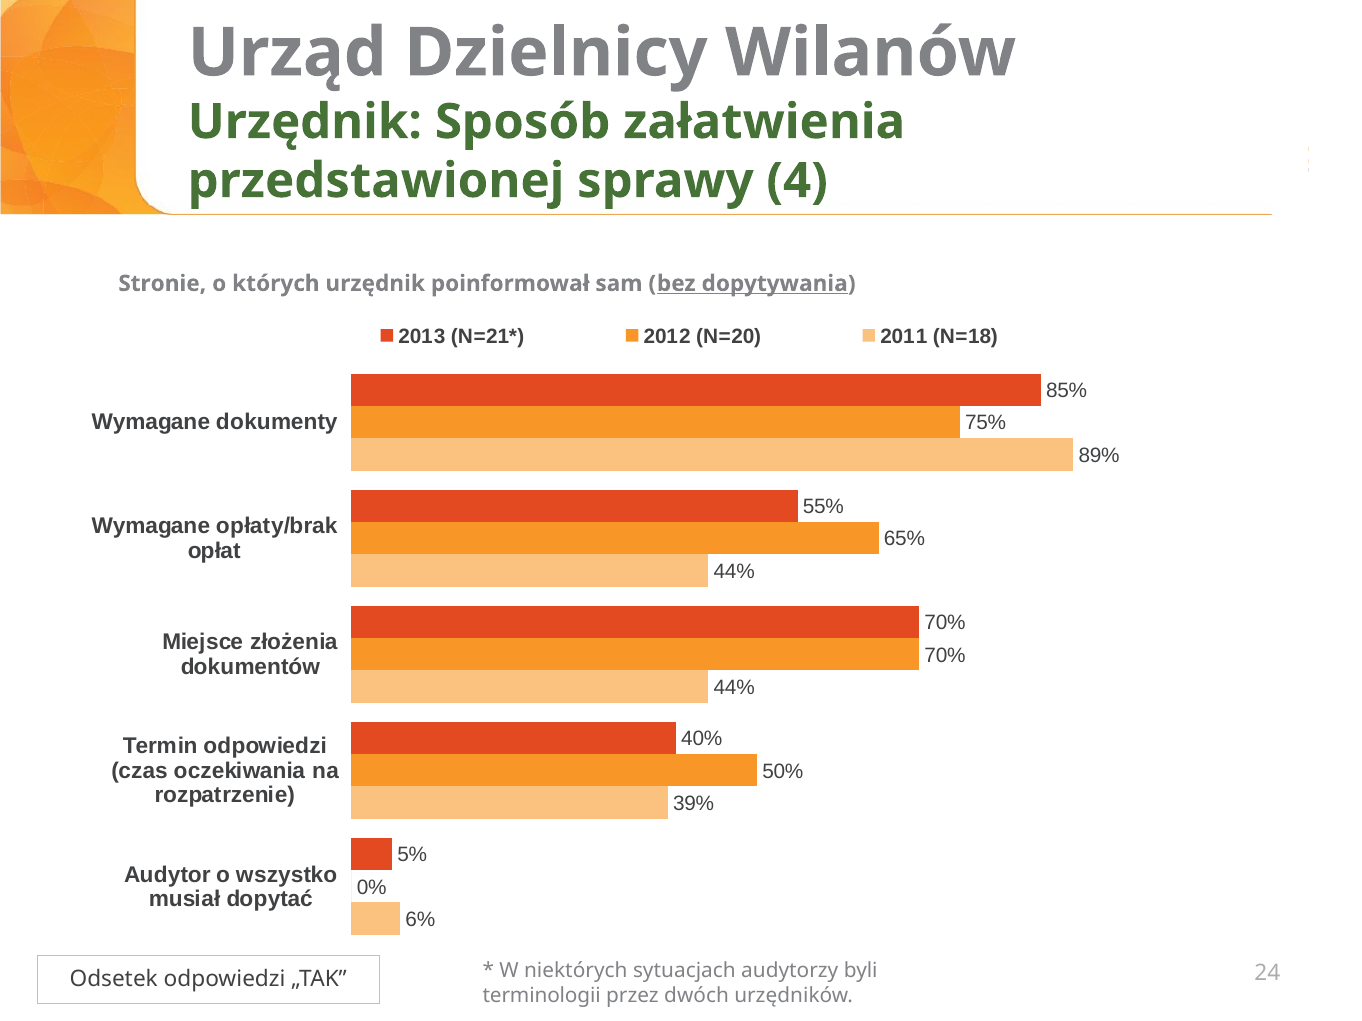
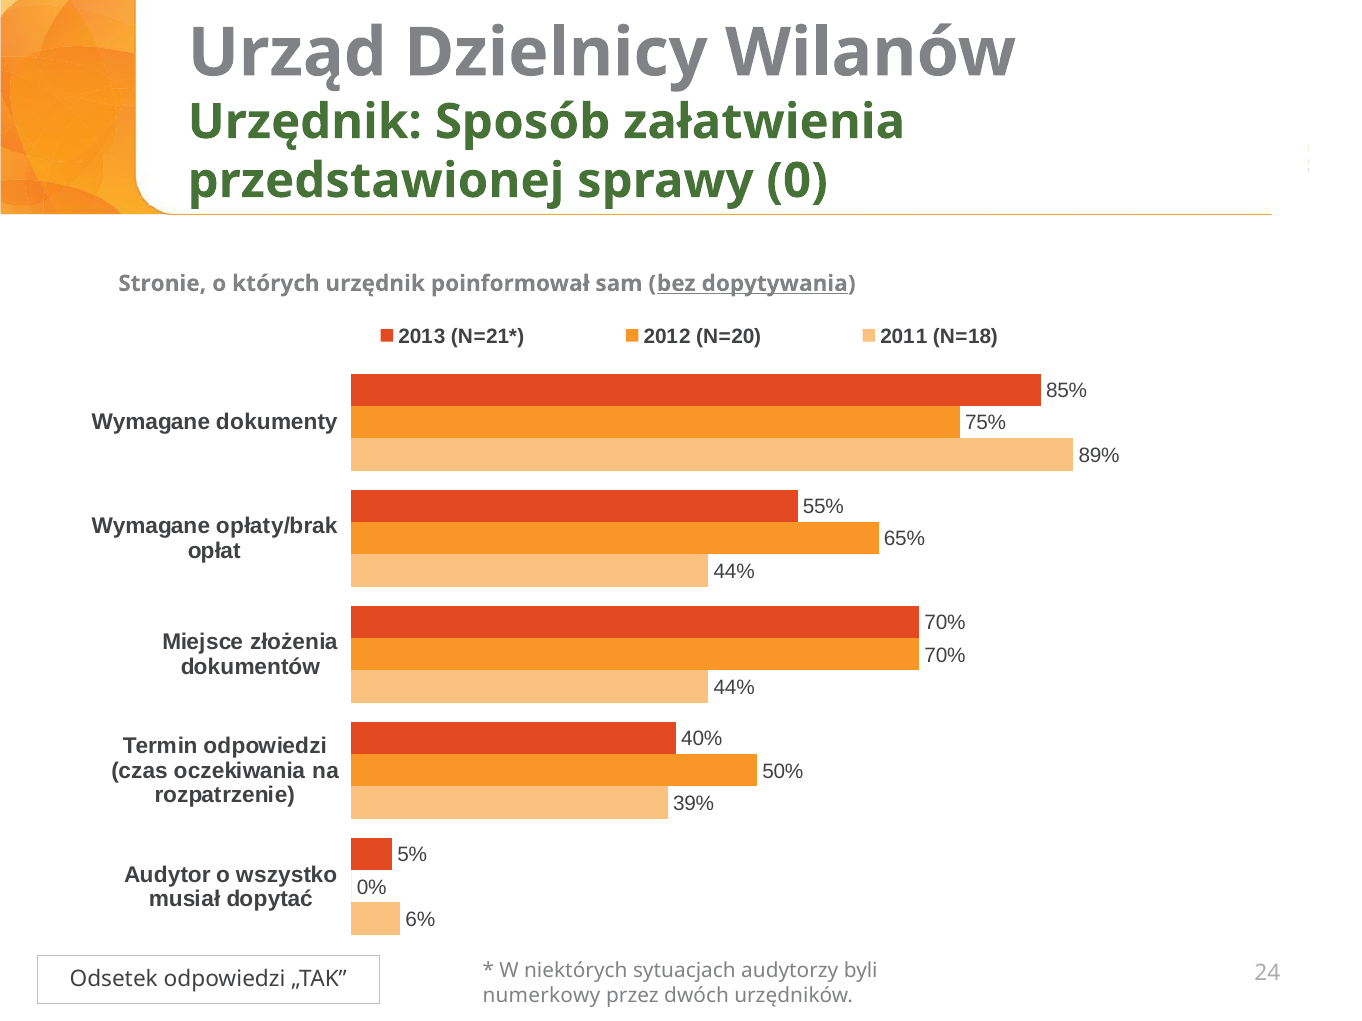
4: 4 -> 0 (797, 181)
terminologii: terminologii -> numerkowy (541, 996)
